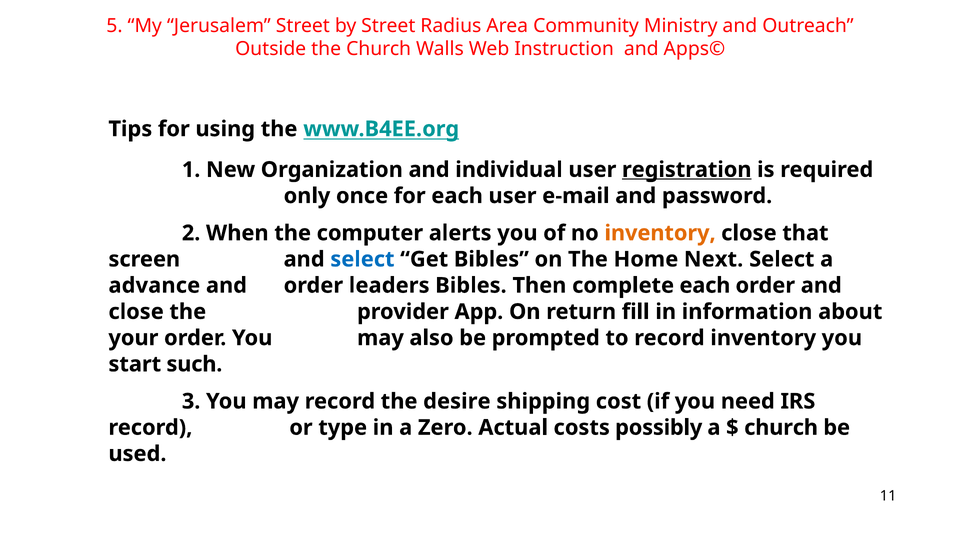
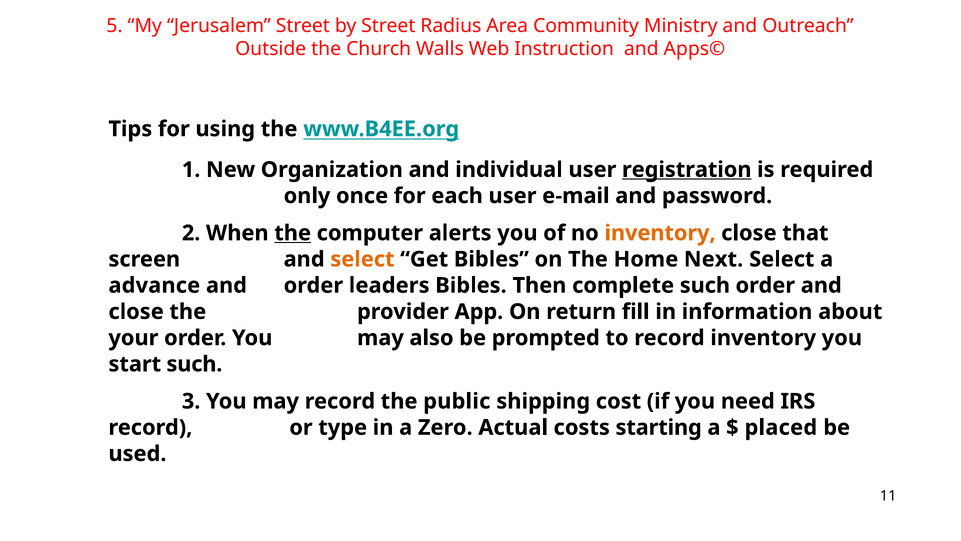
the underline: none -> present (293, 233)
select colour: blue -> orange (362, 259)
complete each: each -> such (705, 285)
desire: desire -> public (457, 401)
possibly: possibly -> starting (659, 427)
church: church -> placed (781, 427)
